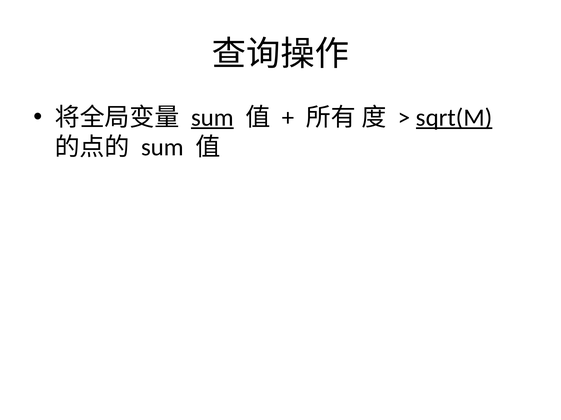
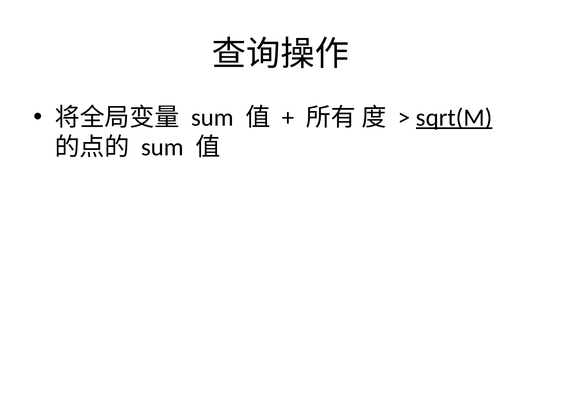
sum underline: present -> none (212, 118)
